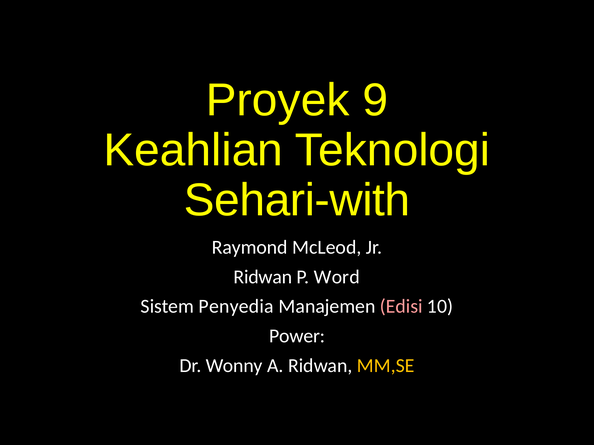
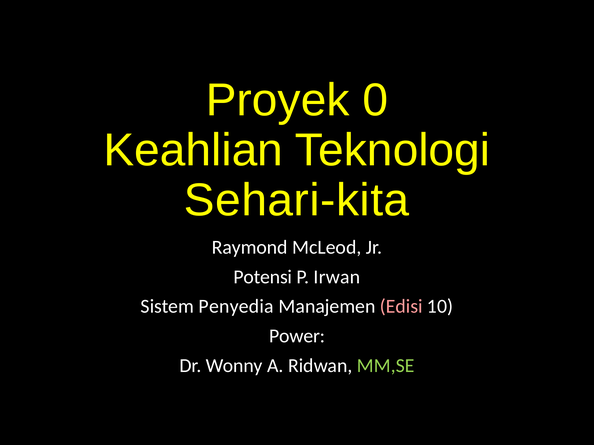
9: 9 -> 0 (375, 101)
Sehari-with: Sehari-with -> Sehari-kita (297, 200)
Ridwan: Ridwan -> Potensi (263, 277)
Word: Word -> Irwan (337, 277)
MM,SE colour: yellow -> light green (386, 366)
